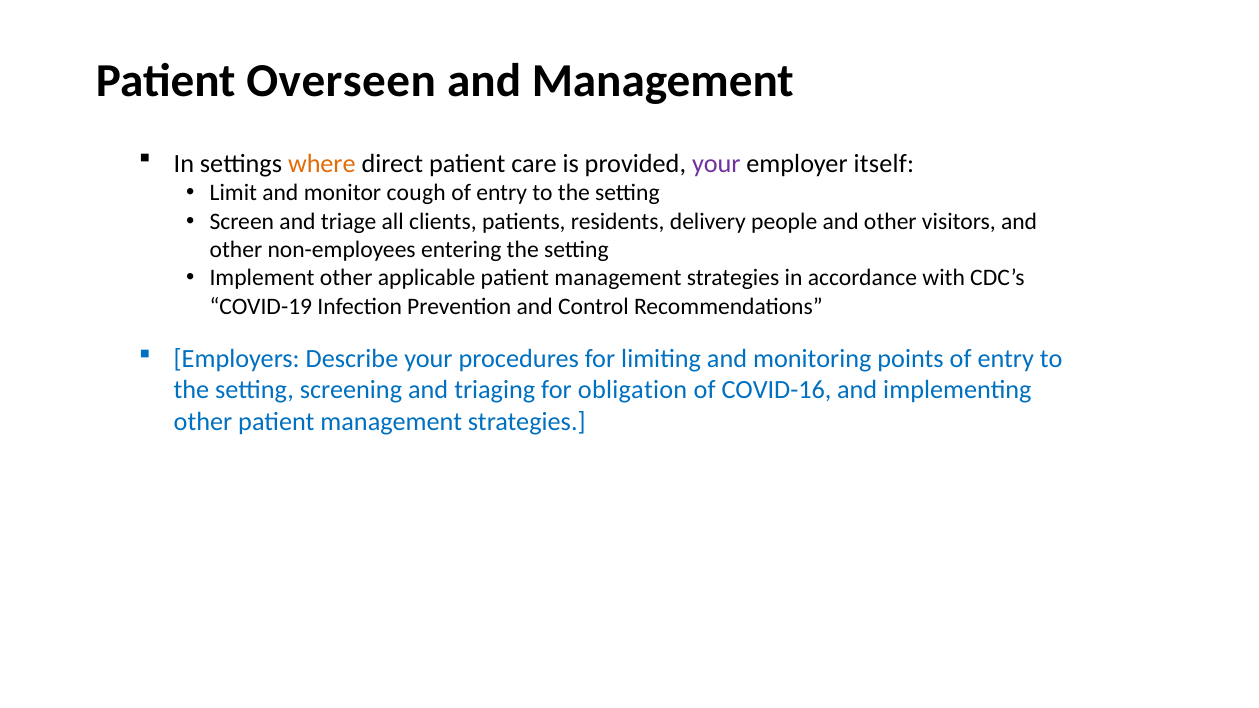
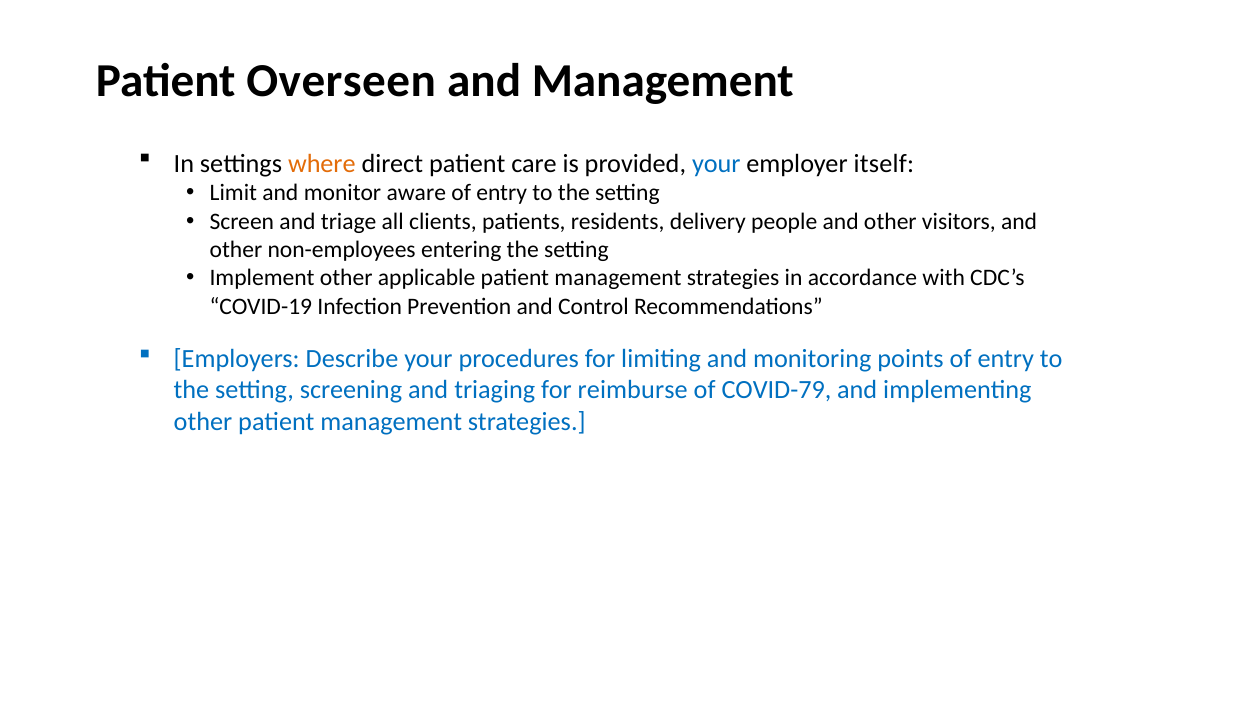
your colour: purple -> blue (716, 164)
cough: cough -> aware (416, 193)
obligation: obligation -> reimburse (633, 390)
COVID-16: COVID-16 -> COVID-79 (776, 390)
